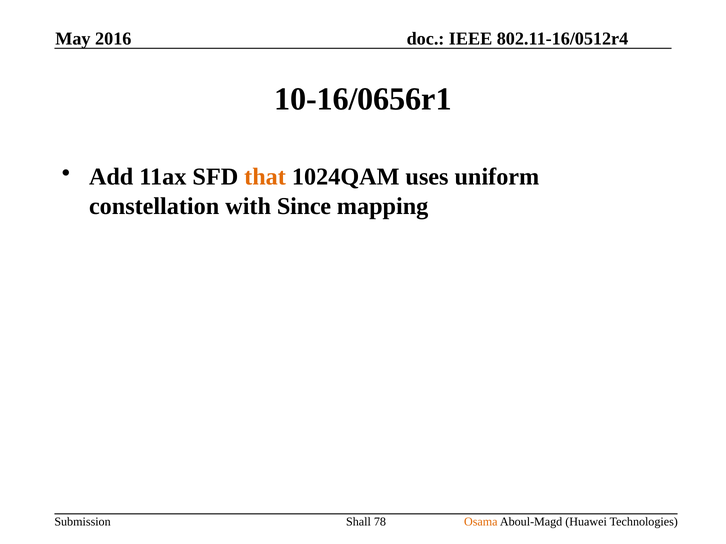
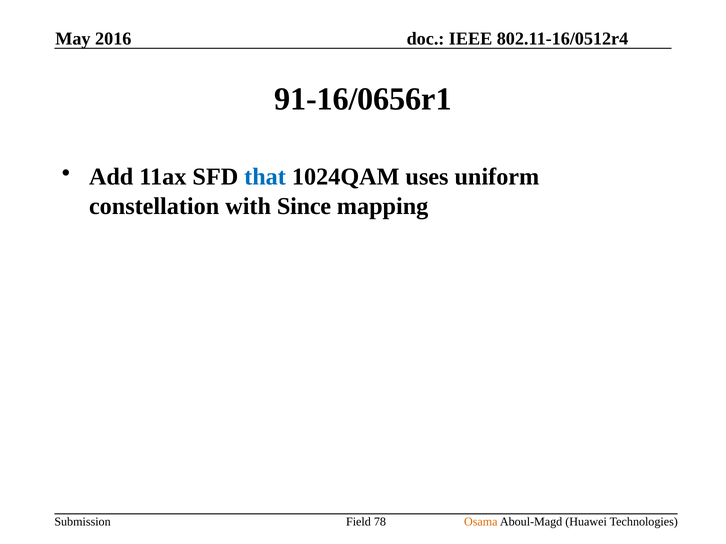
10-16/0656r1: 10-16/0656r1 -> 91-16/0656r1 (363, 99)
that colour: orange -> blue (265, 177)
Shall: Shall -> Field (358, 522)
